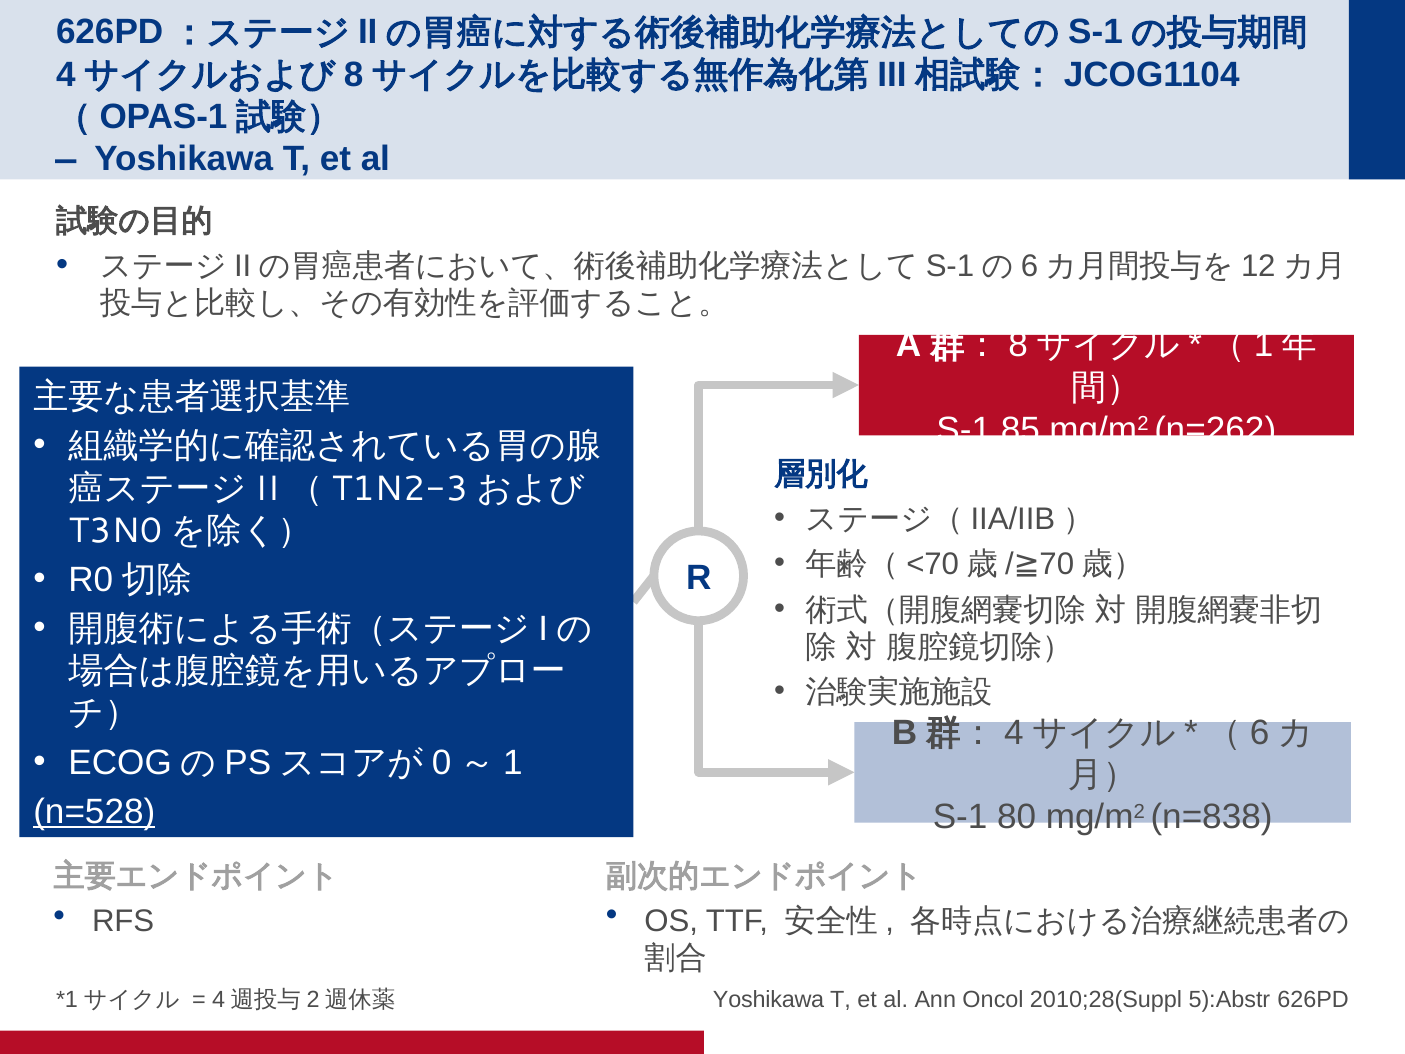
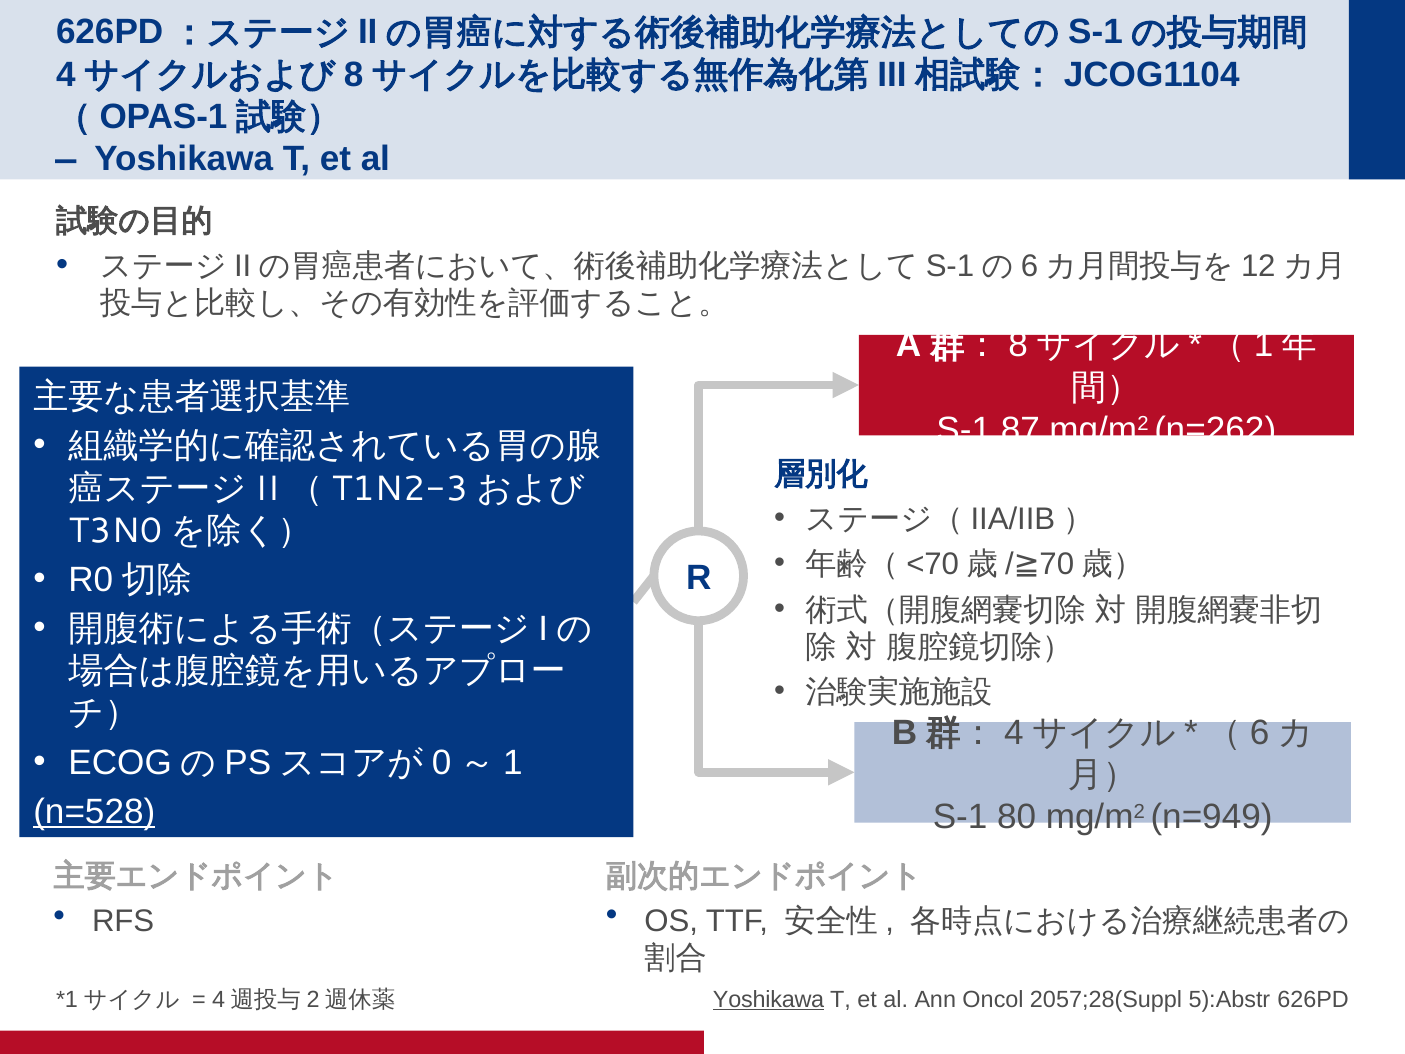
85: 85 -> 87 (1020, 430)
n=838: n=838 -> n=949 (1212, 817)
Yoshikawa underline: none -> present (769, 999)
2010;28(Suppl: 2010;28(Suppl -> 2057;28(Suppl (1106, 999)
